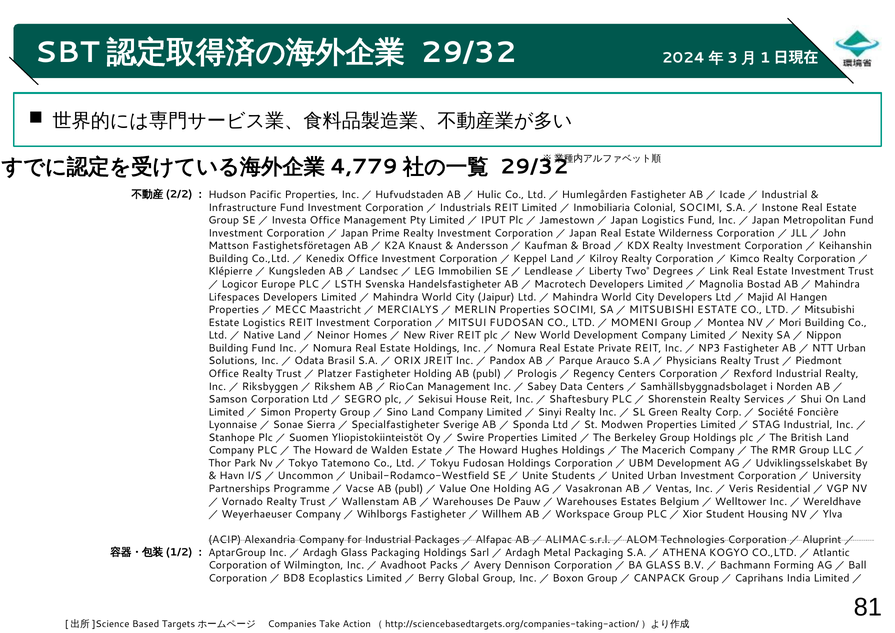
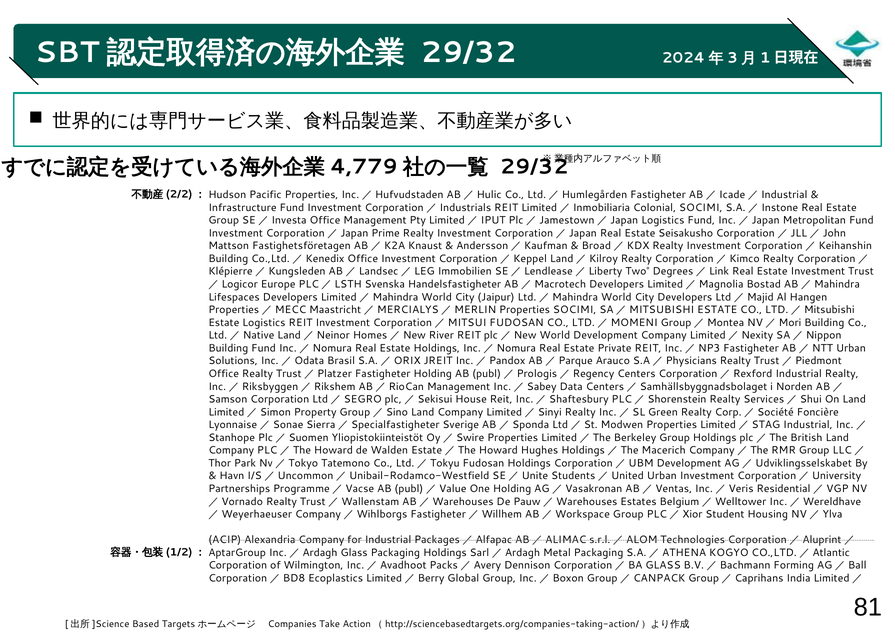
Wilderness: Wilderness -> Seisakusho (686, 233)
